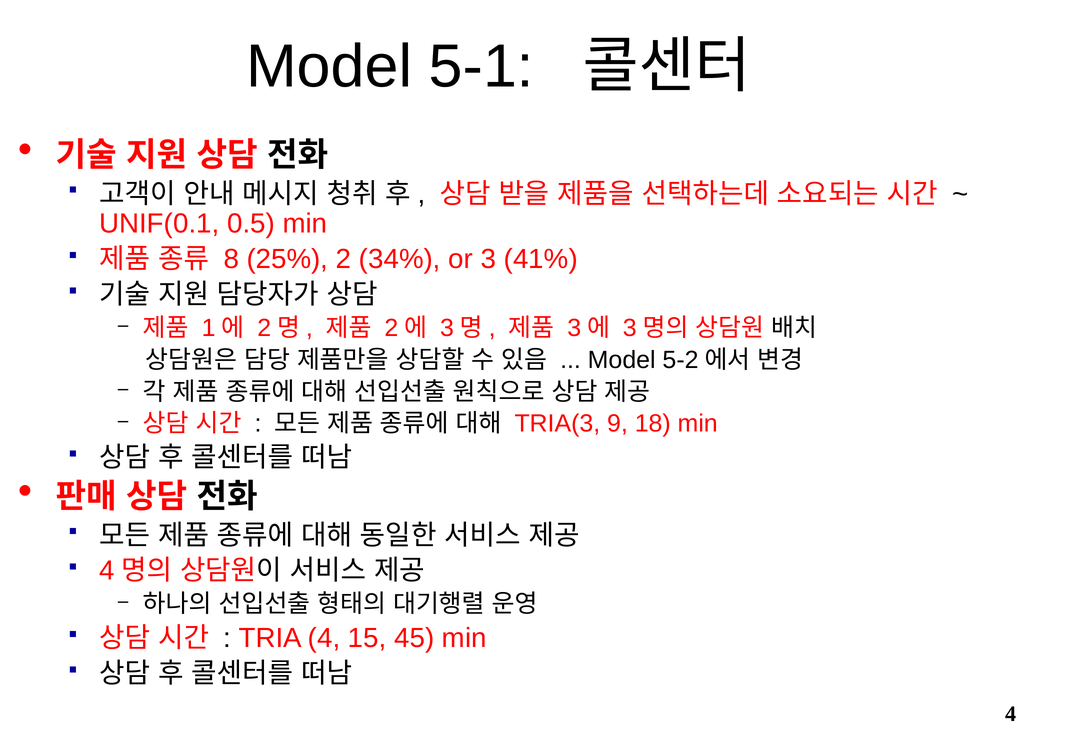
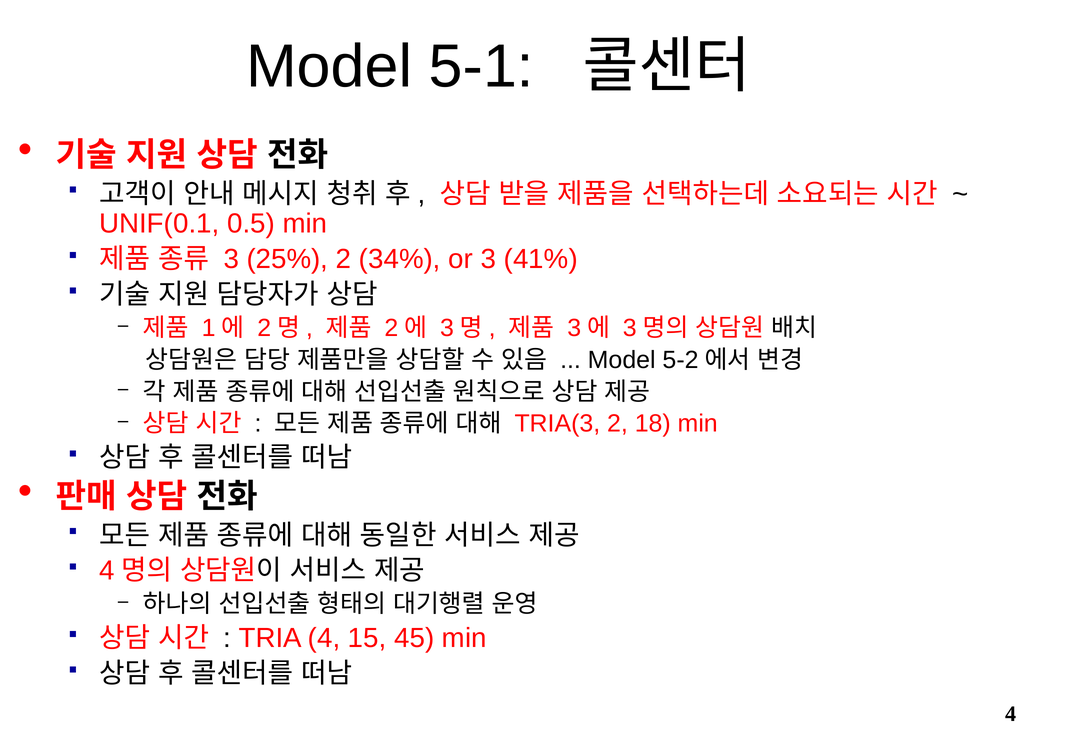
8: 8 -> 3 (231, 259)
TRIA(3 9: 9 -> 2 (617, 424)
